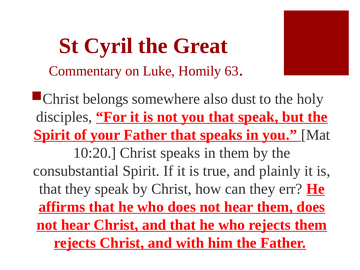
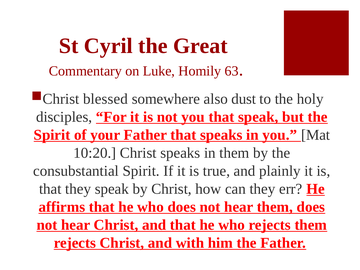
belongs: belongs -> blessed (105, 99)
